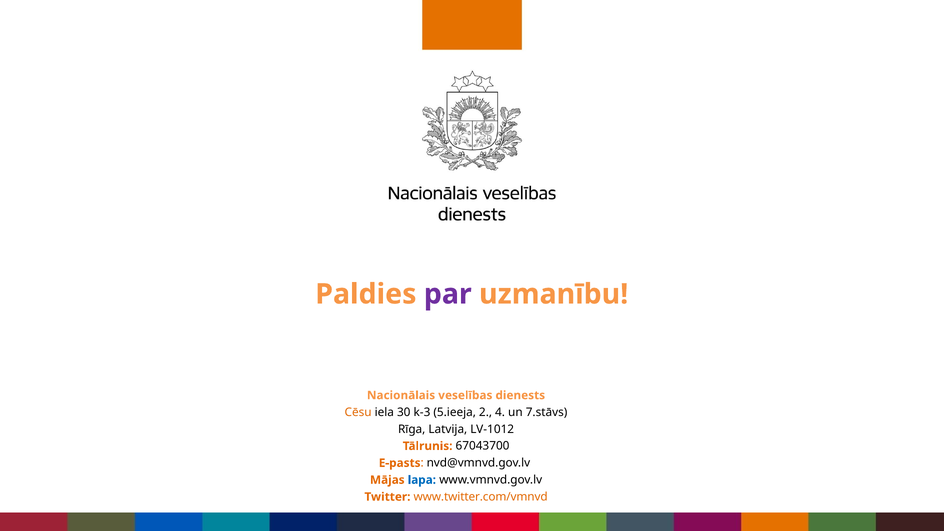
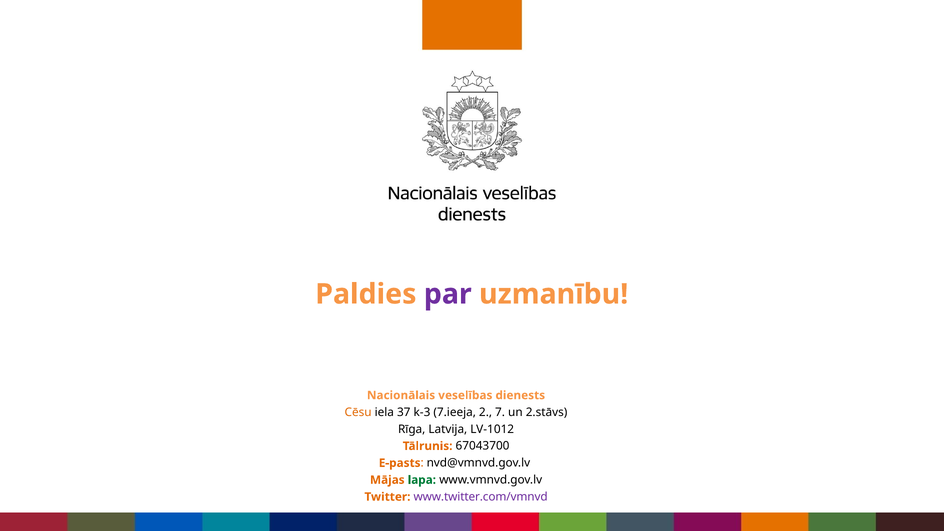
30: 30 -> 37 (404, 412)
5.ieeja: 5.ieeja -> 7.ieeja (455, 412)
4: 4 -> 7 (500, 412)
7.stāvs: 7.stāvs -> 2.stāvs (547, 412)
lapa colour: blue -> green (422, 480)
www.twitter.com/vmnvd colour: orange -> purple (481, 497)
